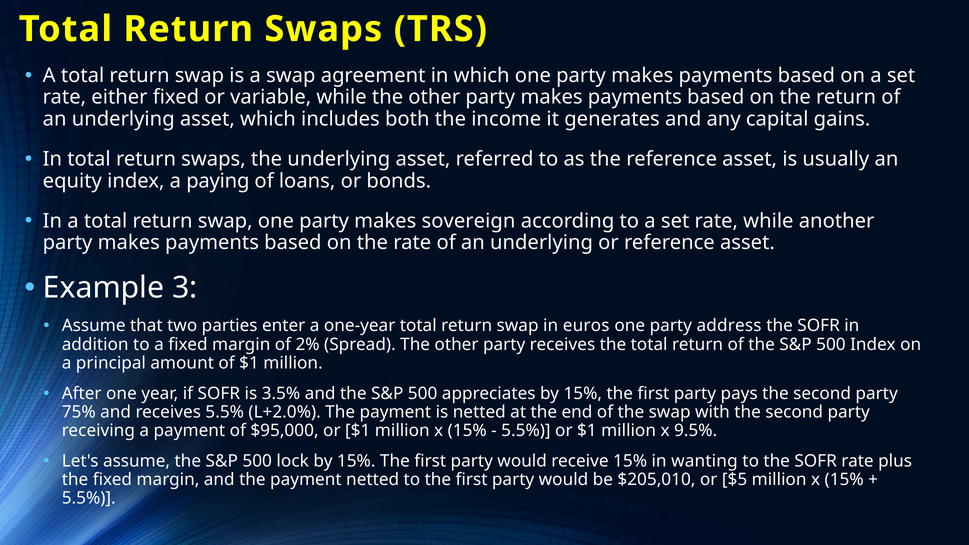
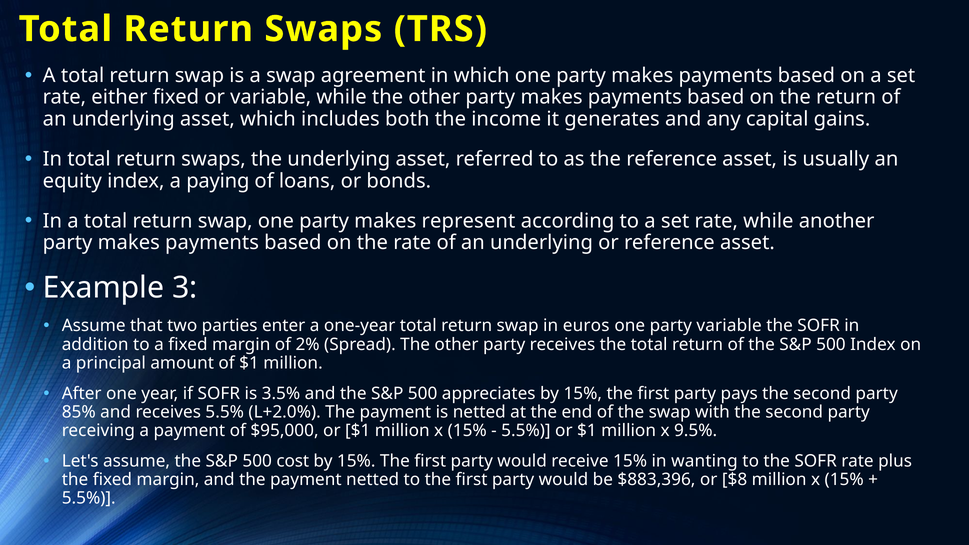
sovereign: sovereign -> represent (468, 221)
party address: address -> variable (729, 326)
75%: 75% -> 85% (79, 412)
lock: lock -> cost (293, 461)
$205,010: $205,010 -> $883,396 (656, 480)
$5: $5 -> $8 (735, 480)
